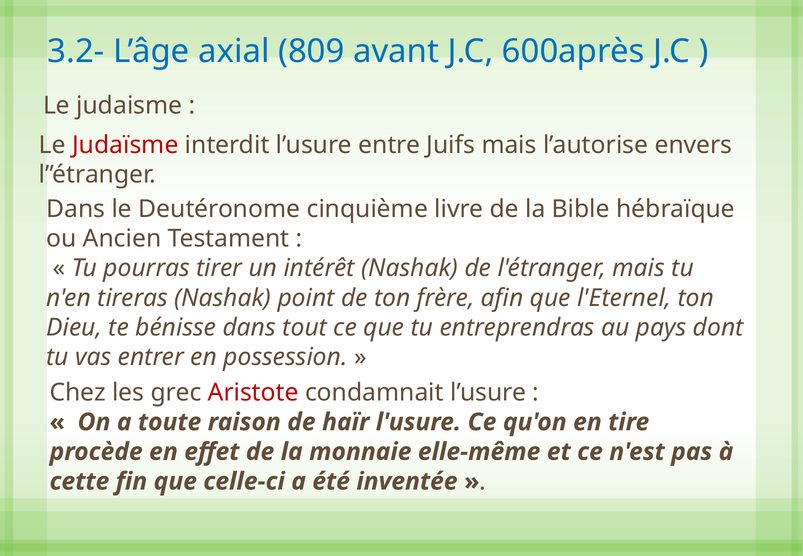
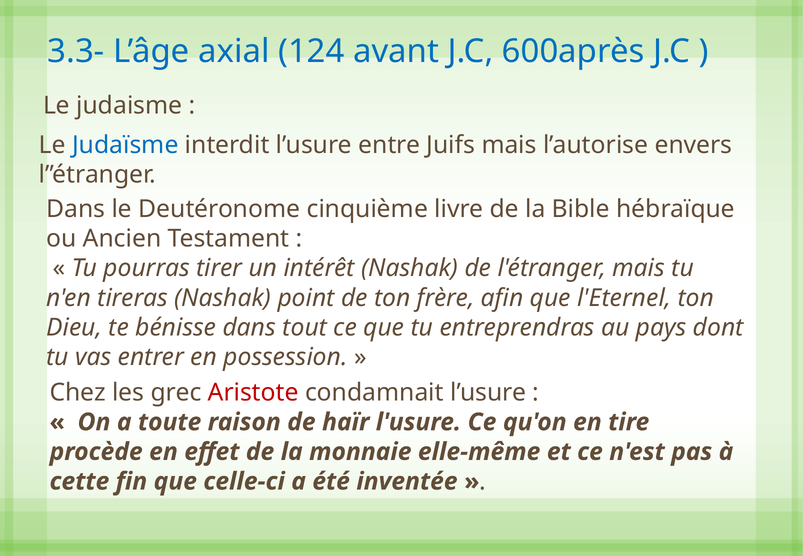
3.2-: 3.2- -> 3.3- (76, 51)
809: 809 -> 124 (311, 51)
Judaïsme colour: red -> blue (125, 145)
